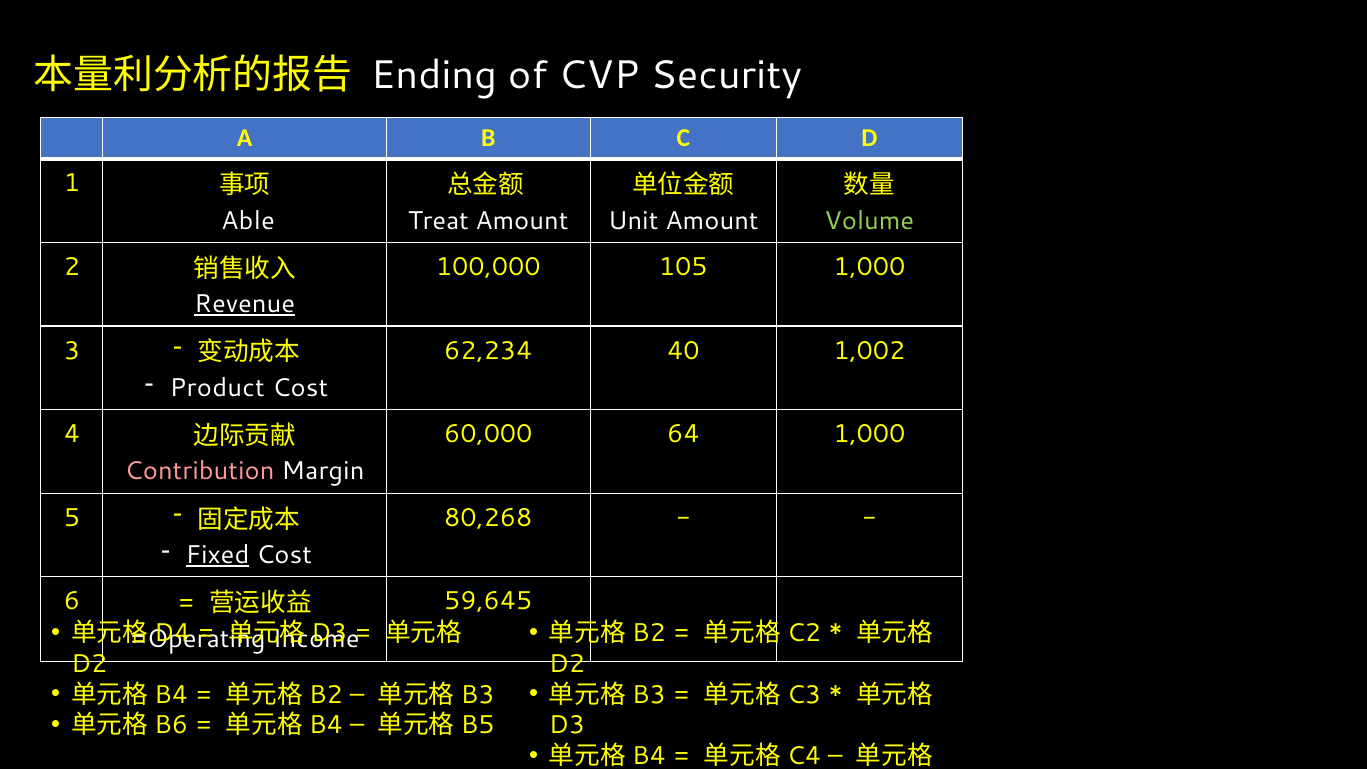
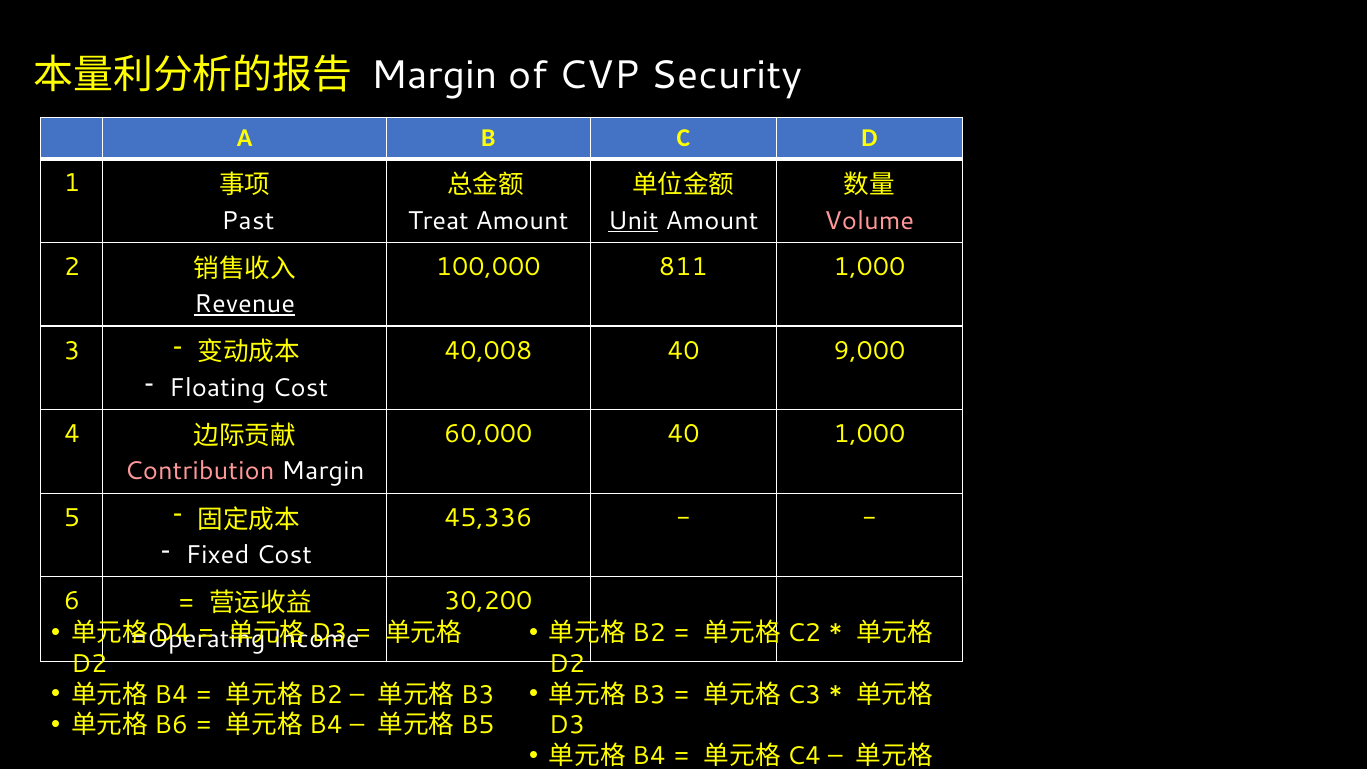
Ending: Ending -> Margin (434, 75)
Able: Able -> Past (248, 221)
Unit underline: none -> present (633, 221)
Volume colour: light green -> pink (869, 221)
105: 105 -> 811 (683, 267)
62,234: 62,234 -> 40,008 (488, 351)
1,002: 1,002 -> 9,000 (869, 351)
Product: Product -> Floating (217, 388)
60,000 64: 64 -> 40 (683, 434)
80,268: 80,268 -> 45,336 (488, 518)
Fixed underline: present -> none (217, 555)
59,645: 59,645 -> 30,200 (488, 601)
